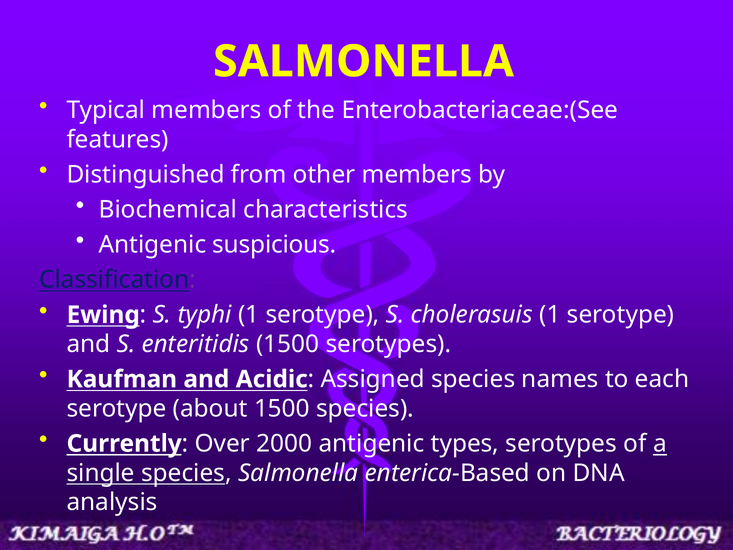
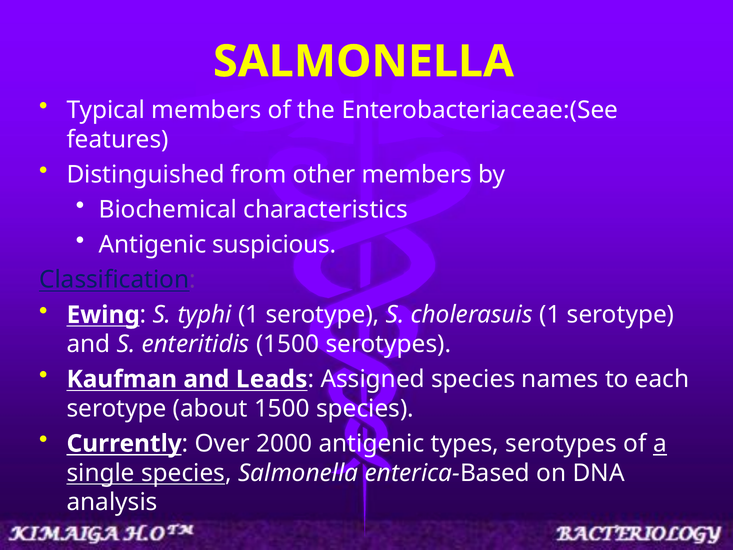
Acidic: Acidic -> Leads (272, 379)
